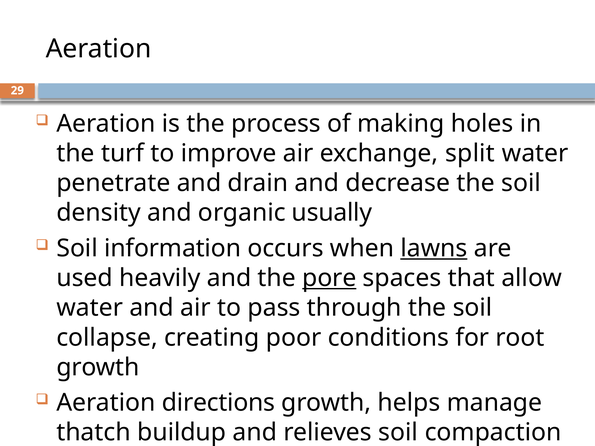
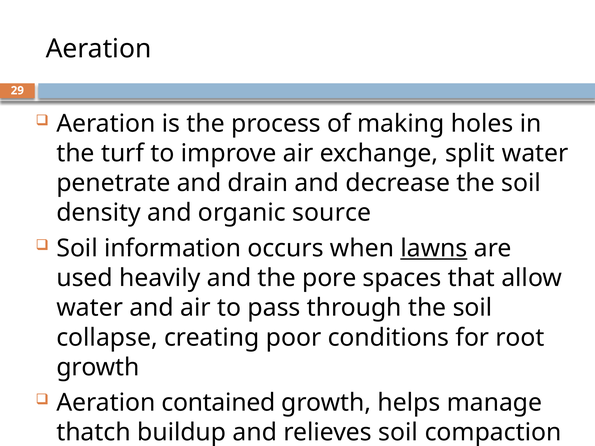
usually: usually -> source (332, 213)
pore underline: present -> none (329, 278)
directions: directions -> contained (218, 403)
